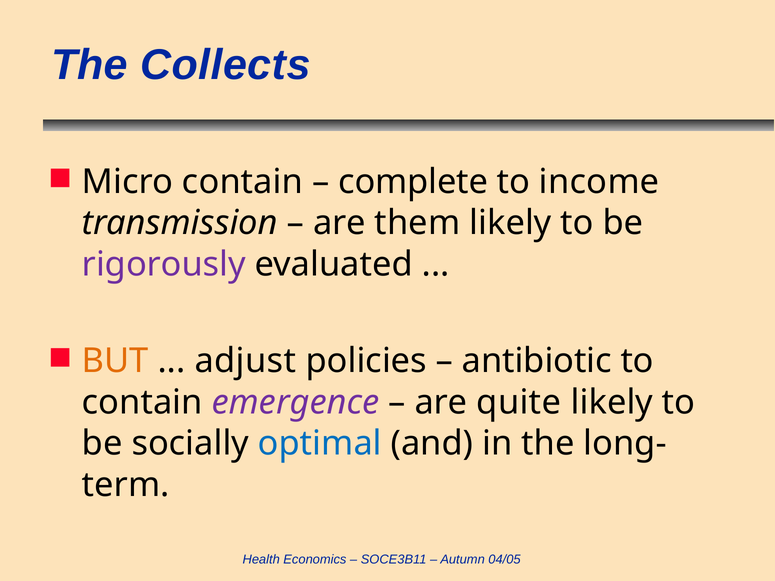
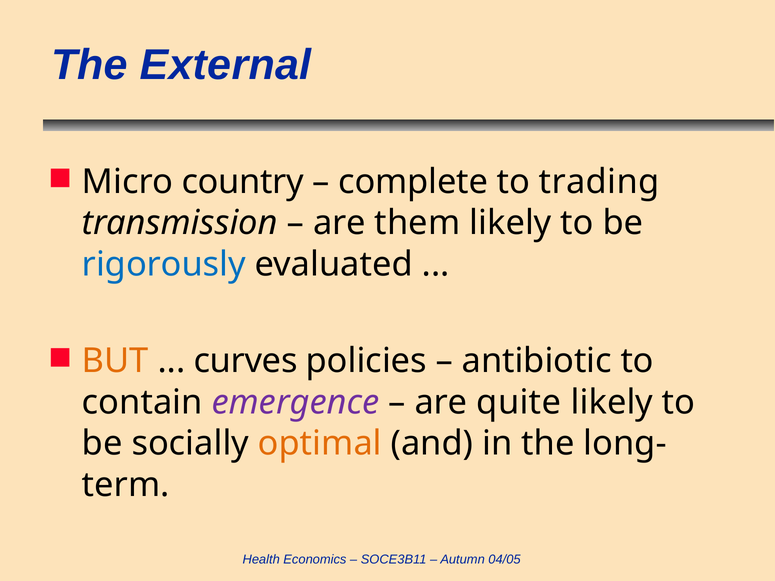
Collects: Collects -> External (225, 65)
Micro contain: contain -> country (243, 182)
income: income -> trading (599, 182)
rigorously colour: purple -> blue (164, 265)
adjust: adjust -> curves (246, 361)
optimal colour: blue -> orange (320, 444)
